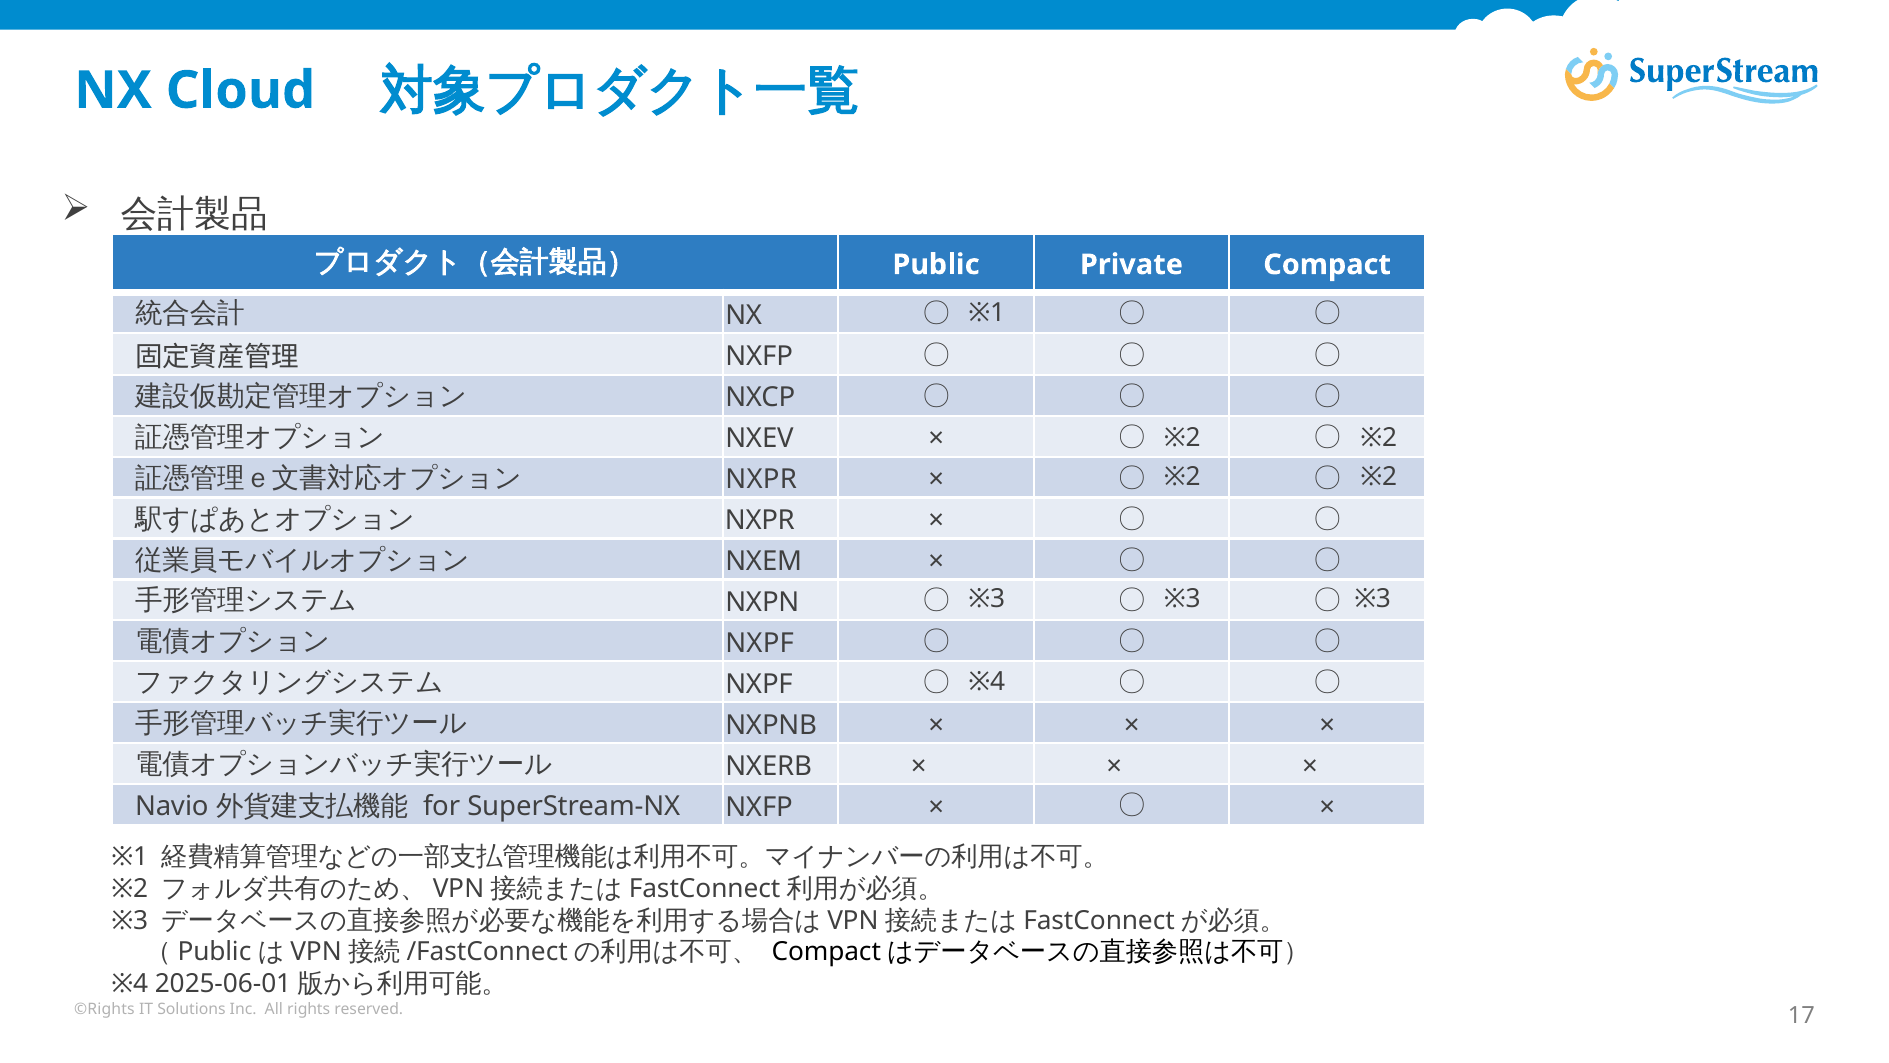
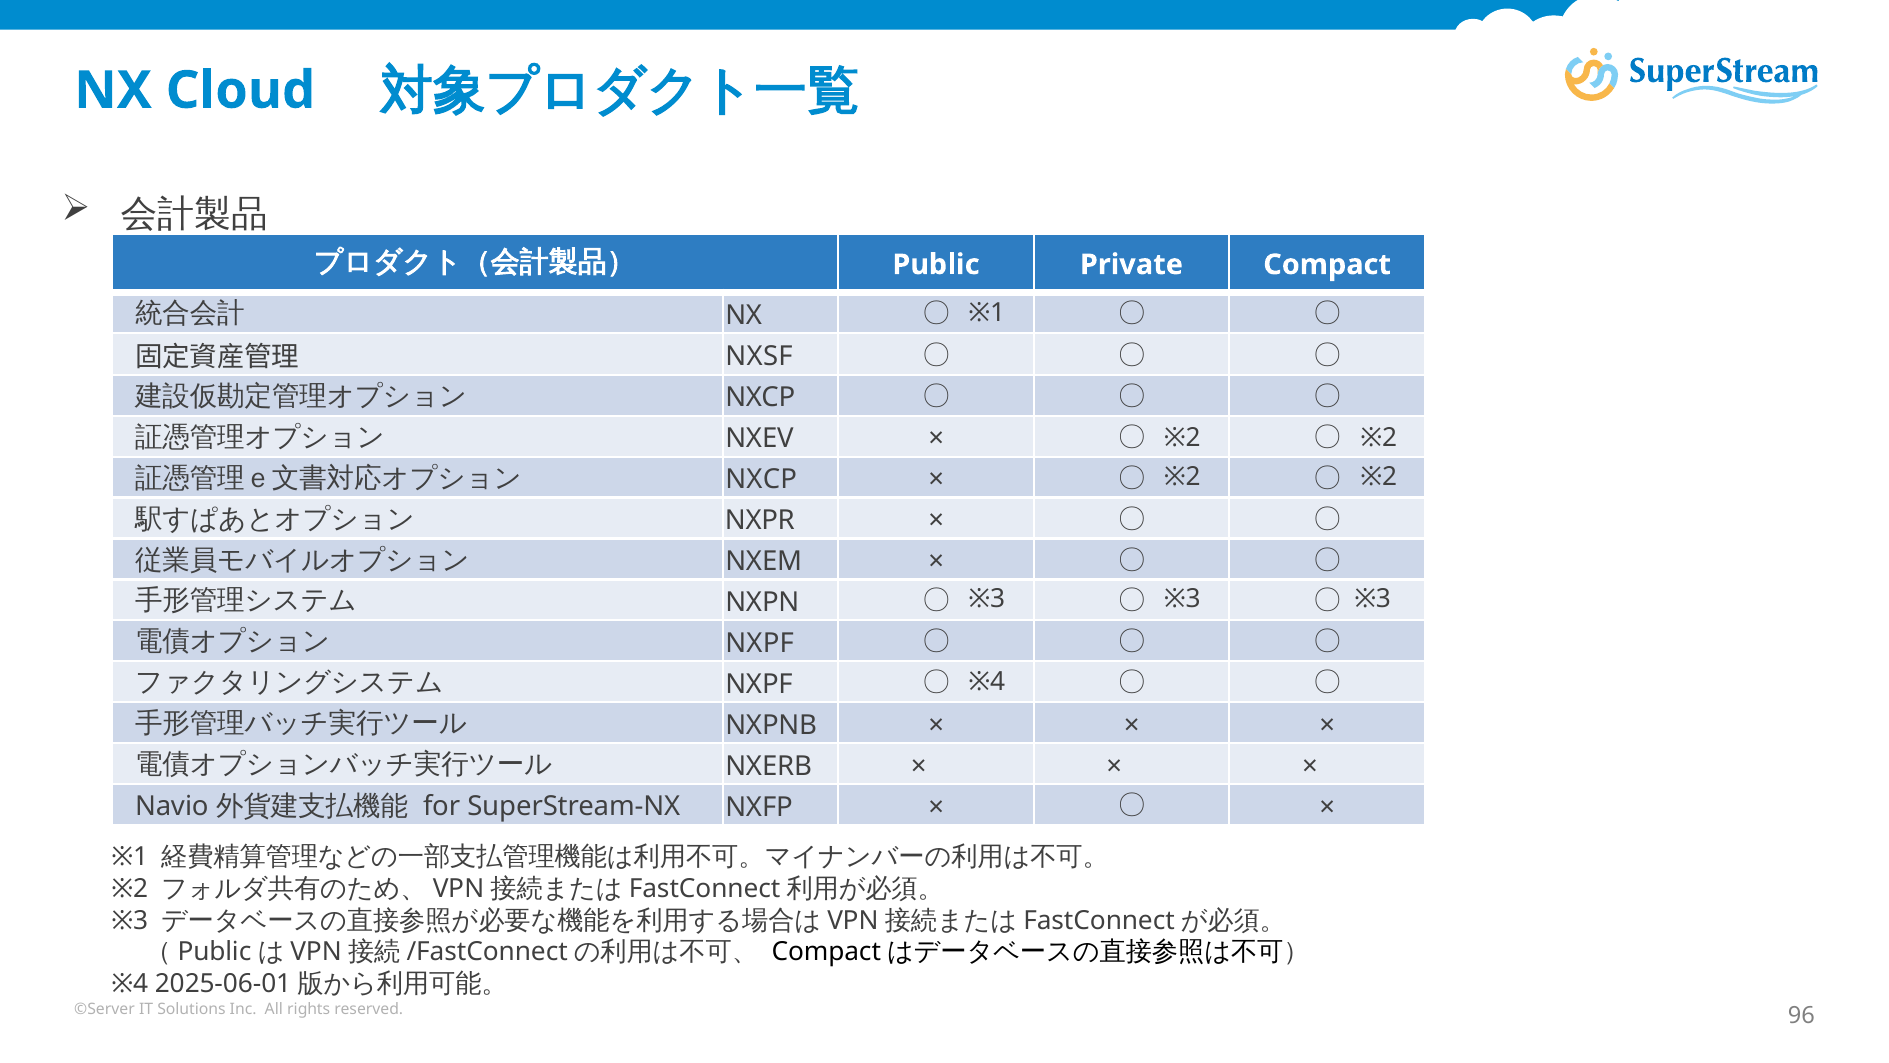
NXFP: NXFP -> NXSF (759, 356)
NXPR: NXPR -> NXCP (761, 480)
©Rights: ©Rights -> ©Server (105, 1009)
17: 17 -> 96 (1801, 1016)
